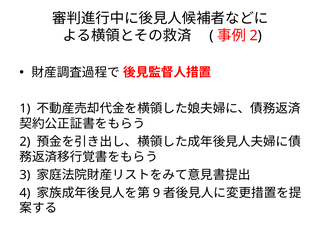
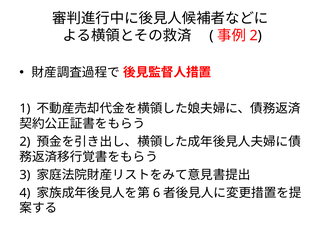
9: 9 -> 6 (157, 193)
